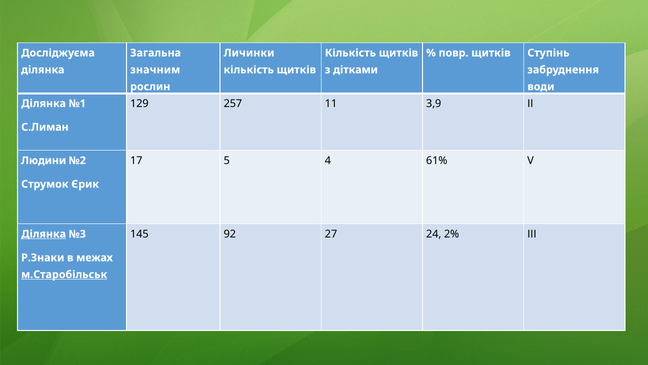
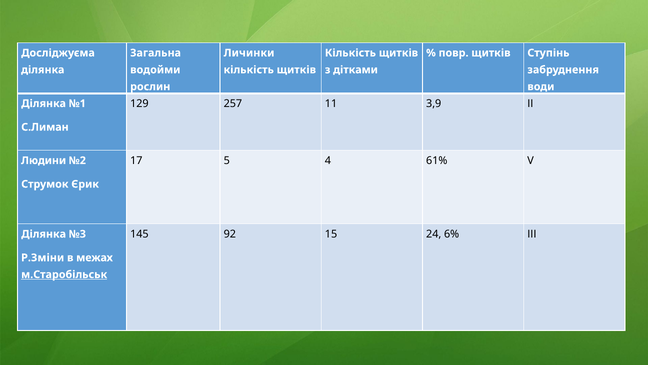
значним: значним -> водойми (155, 70)
27: 27 -> 15 (331, 234)
2%: 2% -> 6% (452, 234)
Ділянка underline: present -> none (44, 234)
Р.Знаки: Р.Знаки -> Р.Зміни (43, 257)
